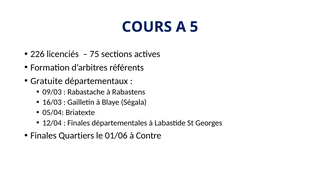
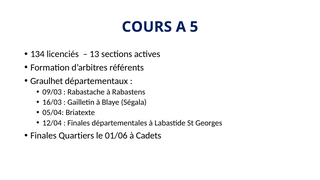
226: 226 -> 134 (37, 54)
75: 75 -> 13 (94, 54)
Gratuite: Gratuite -> Graulhet (47, 81)
Contre: Contre -> Cadets (149, 136)
